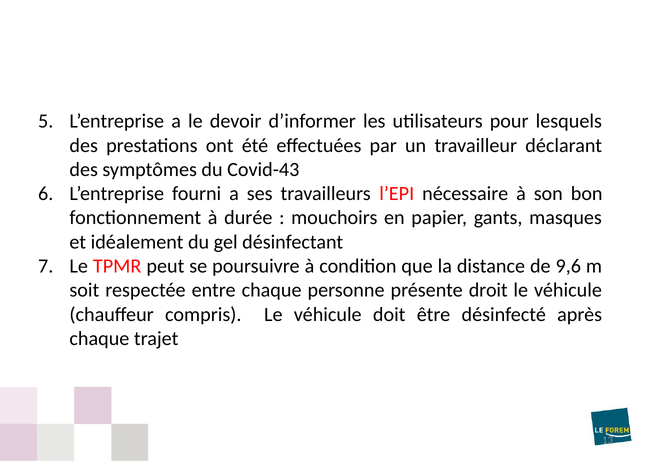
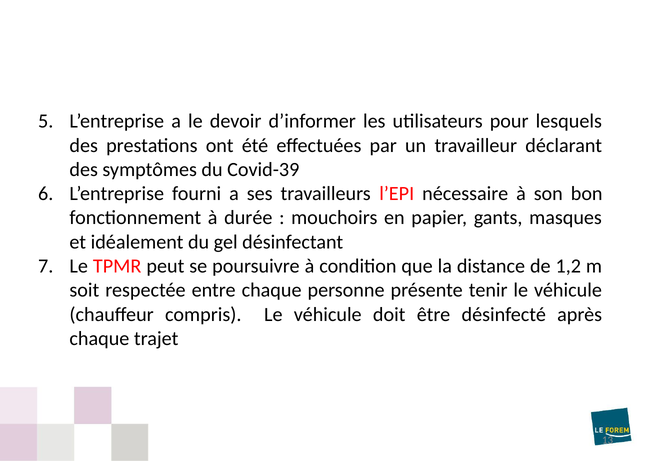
Covid-43: Covid-43 -> Covid-39 (263, 170)
9,6: 9,6 -> 1,2 (568, 266)
droit: droit -> tenir (488, 290)
